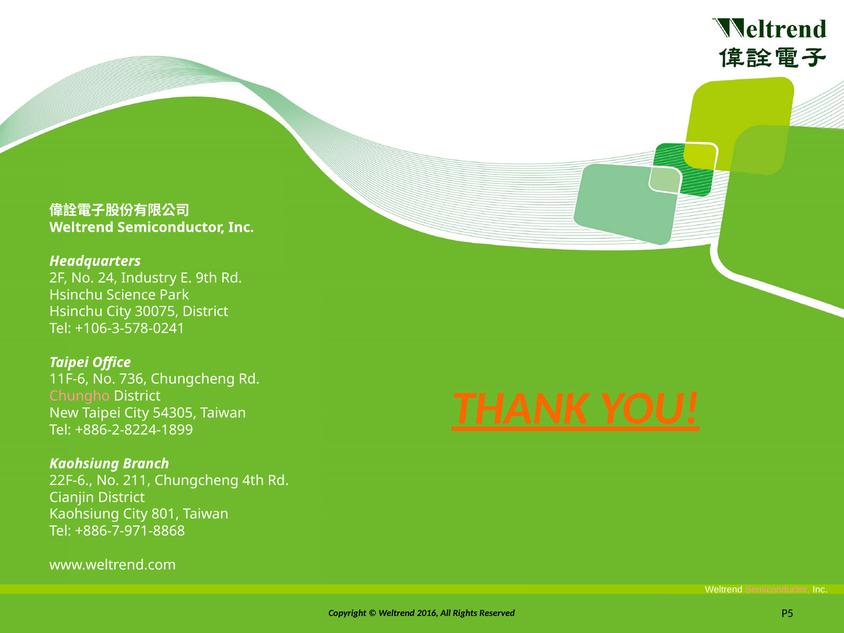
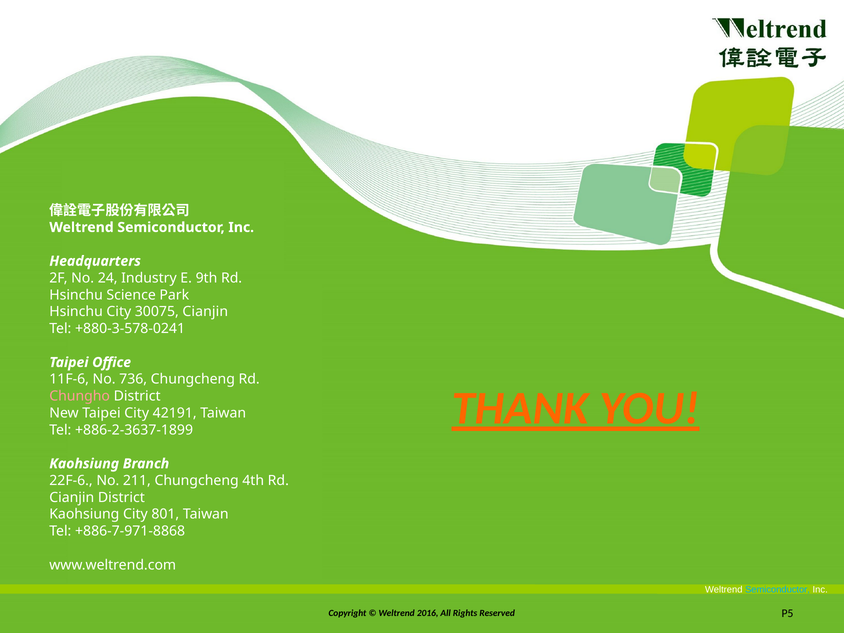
30075 District: District -> Cianjin (205, 312)
+106-3-578-0241: +106-3-578-0241 -> +880-3-578-0241 (130, 329)
54305: 54305 -> 42191 (175, 413)
+886-2-8224-1899: +886-2-8224-1899 -> +886-2-3637-1899 (134, 430)
Semiconductor colour: pink -> light blue (778, 589)
